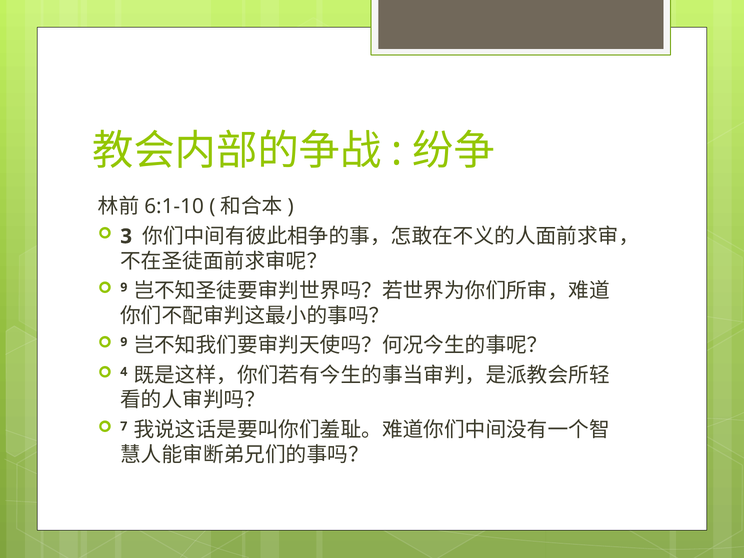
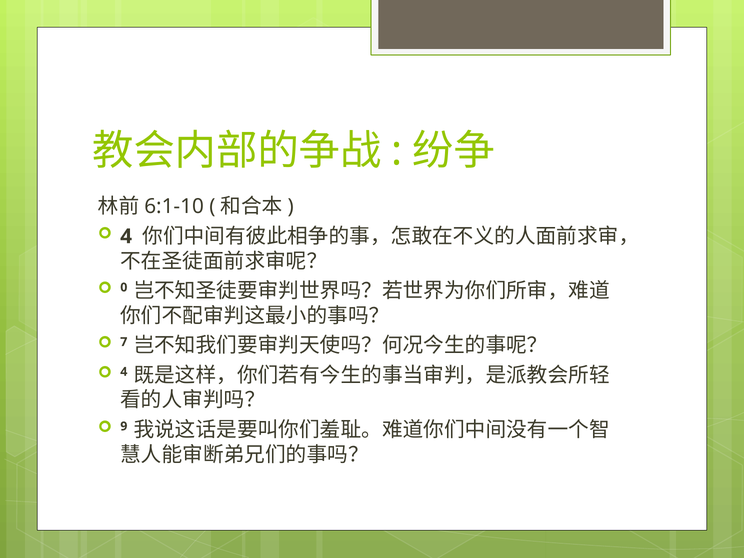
3: 3 -> 4 (126, 236)
9: 9 -> 0 (124, 287)
9: 9 -> 7 (124, 342)
7: 7 -> 9 (124, 426)
